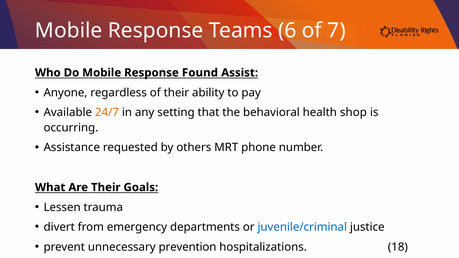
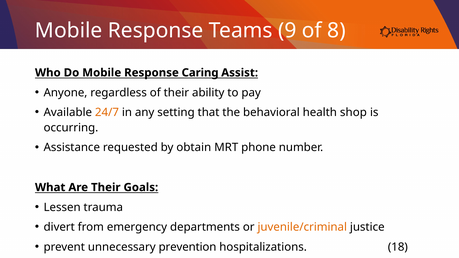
6: 6 -> 9 (287, 31)
7: 7 -> 8 (337, 31)
Found: Found -> Caring (200, 73)
others: others -> obtain (194, 148)
juvenile/criminal colour: blue -> orange (302, 227)
